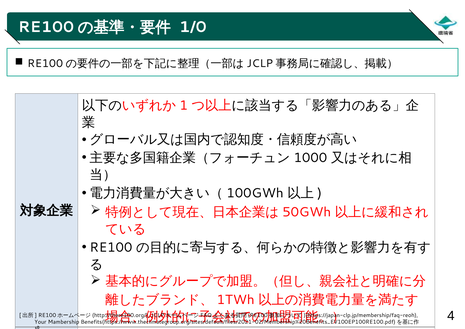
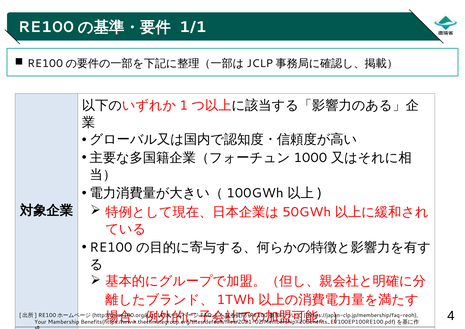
1/0: 1/0 -> 1/1 (193, 27)
